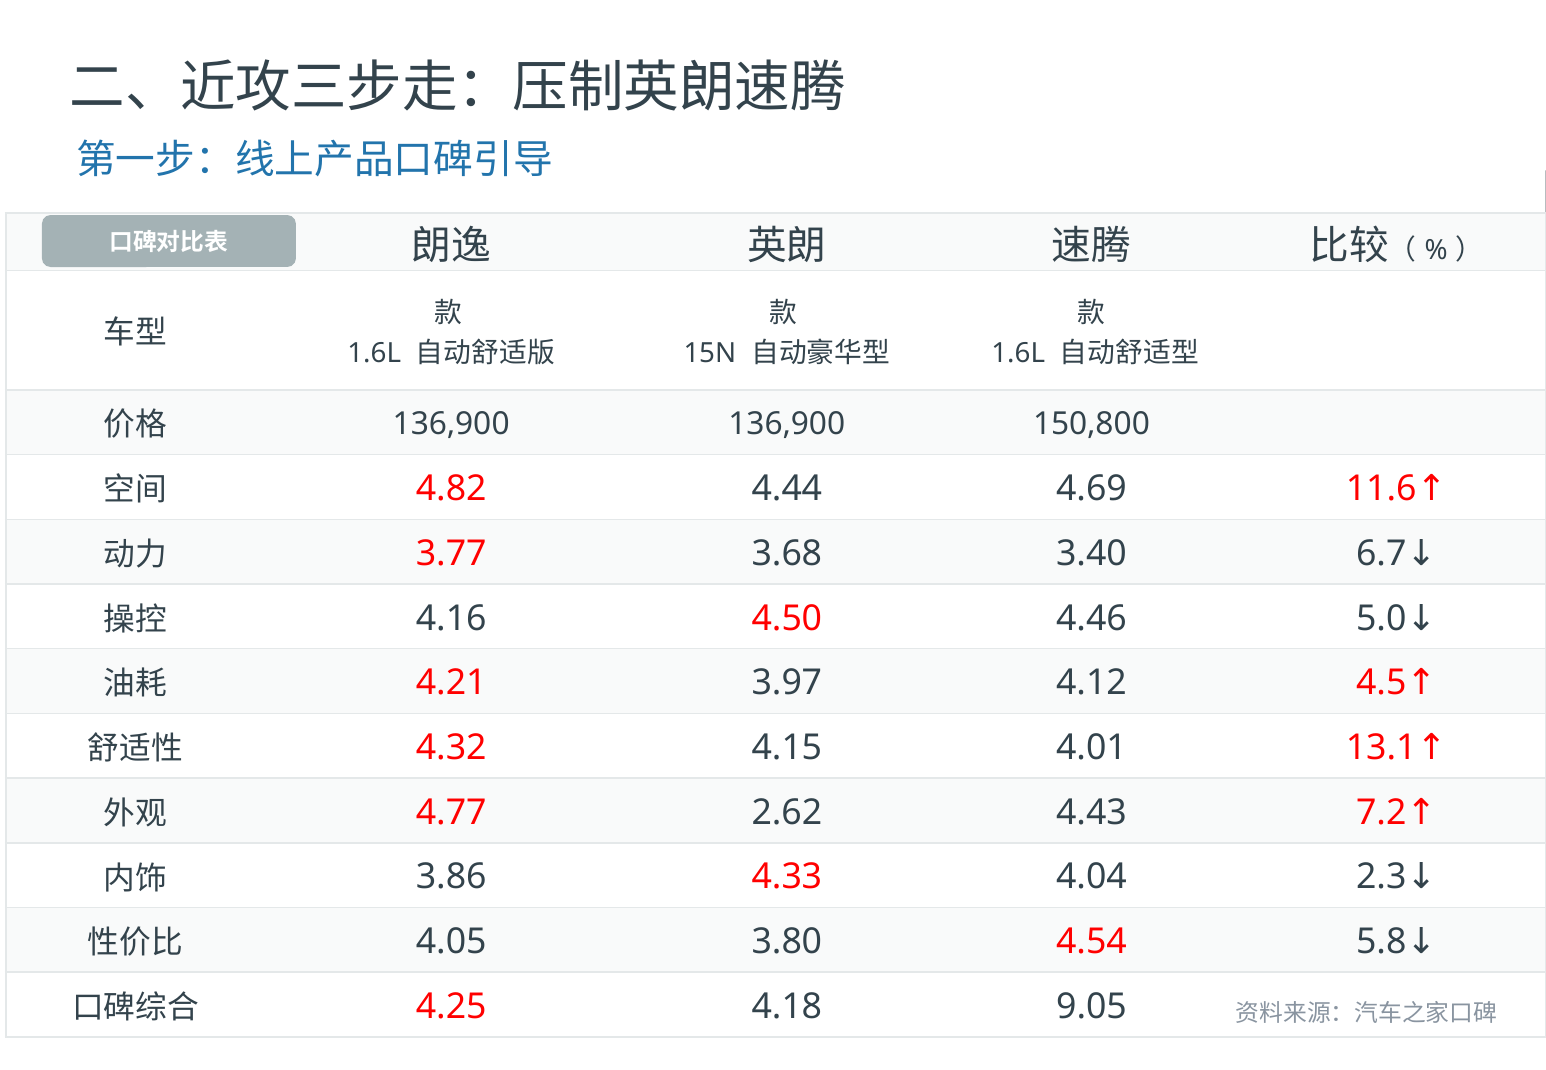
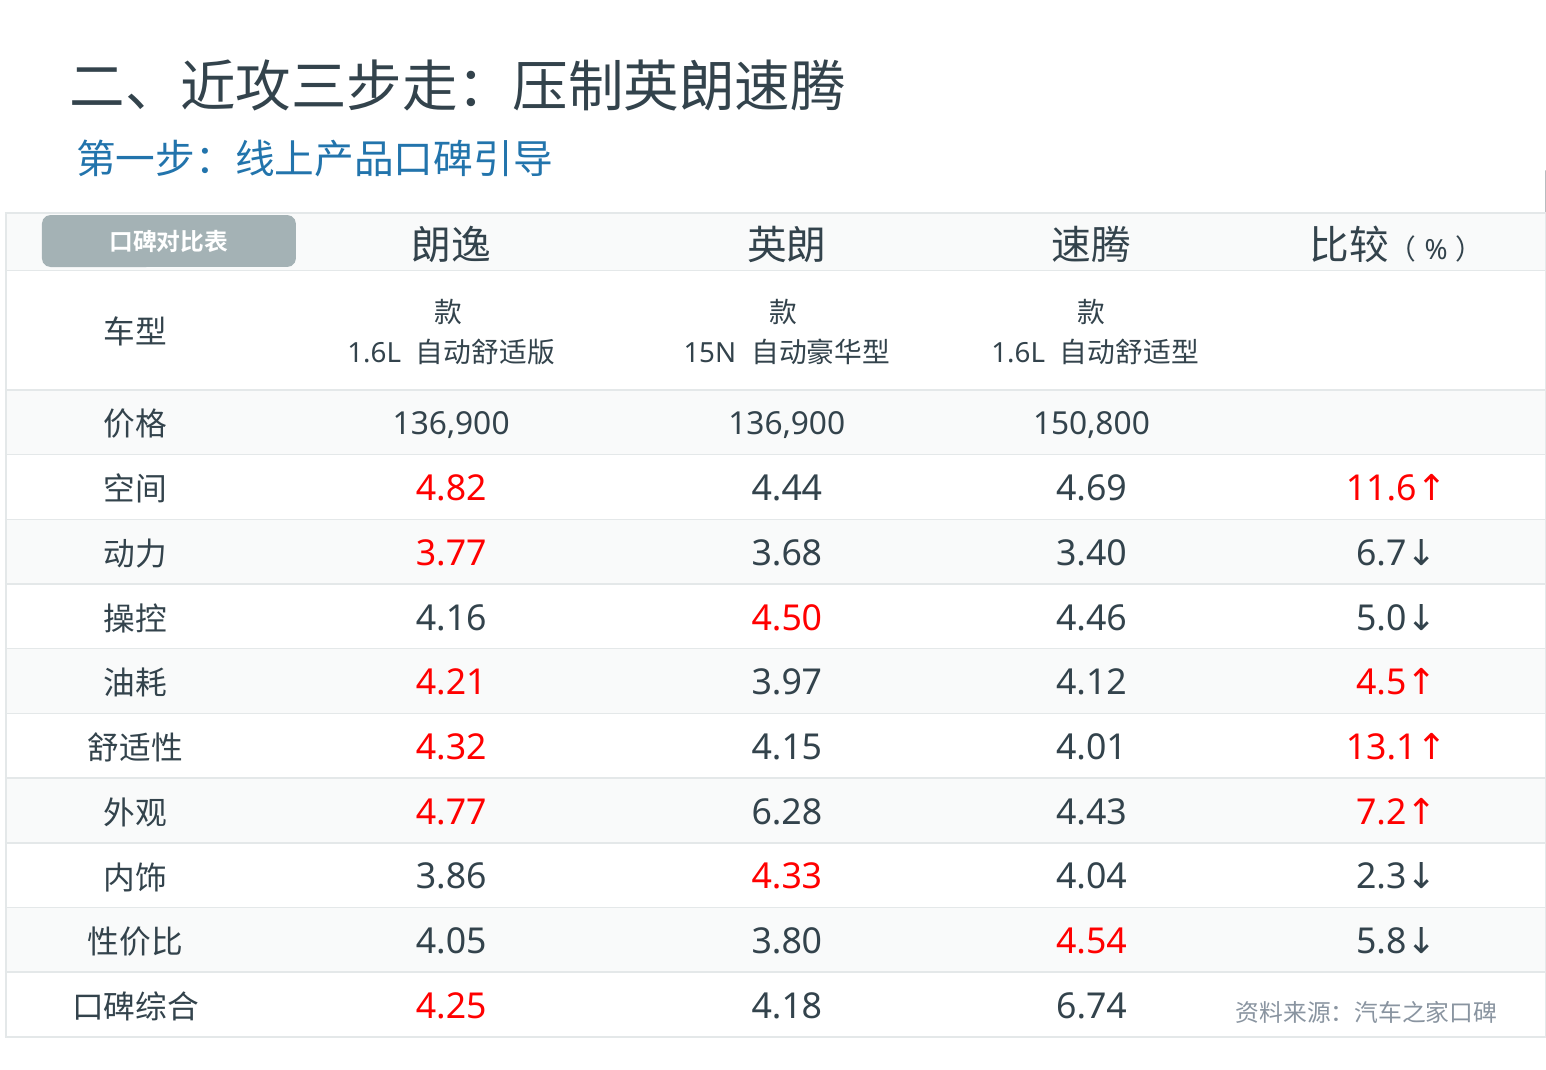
2.62: 2.62 -> 6.28 (787, 813)
9.05: 9.05 -> 6.74 (1092, 1007)
